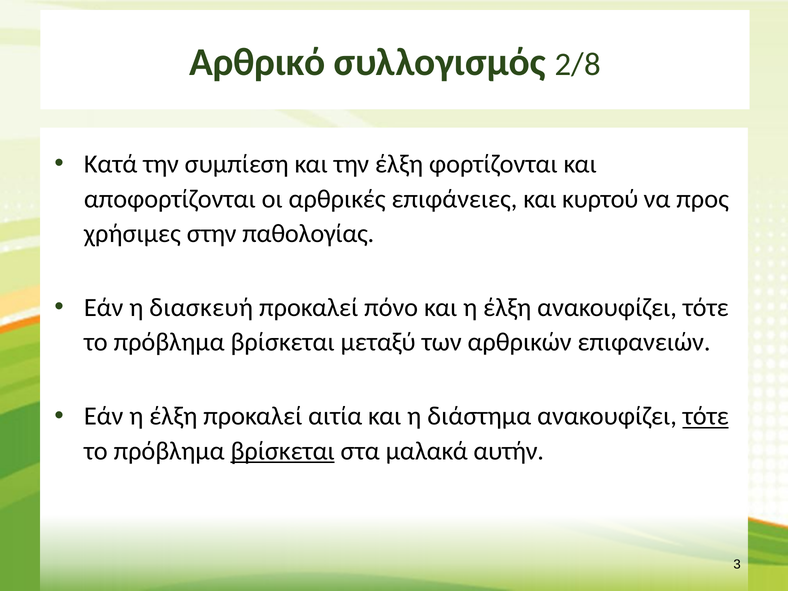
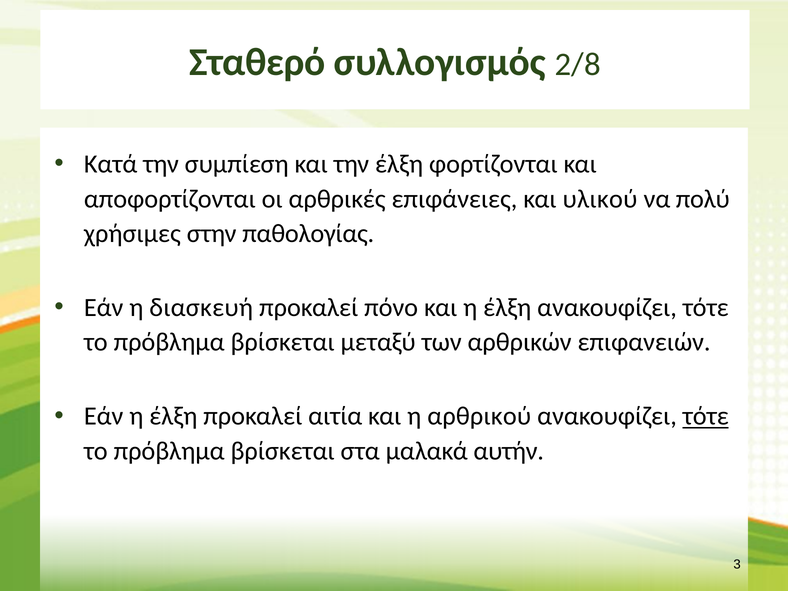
Αρθρικό: Αρθρικό -> Σταθερό (257, 62)
κυρτού: κυρτού -> υλικού (600, 199)
προς: προς -> πολύ (703, 199)
διάστημα: διάστημα -> αρθρικού (479, 416)
βρίσκεται underline: present -> none (283, 451)
